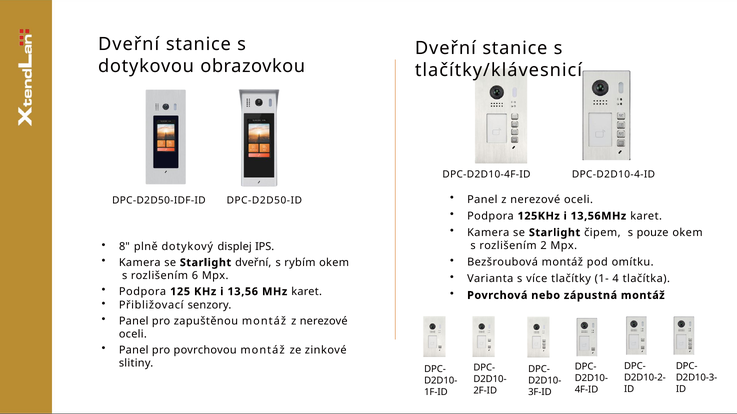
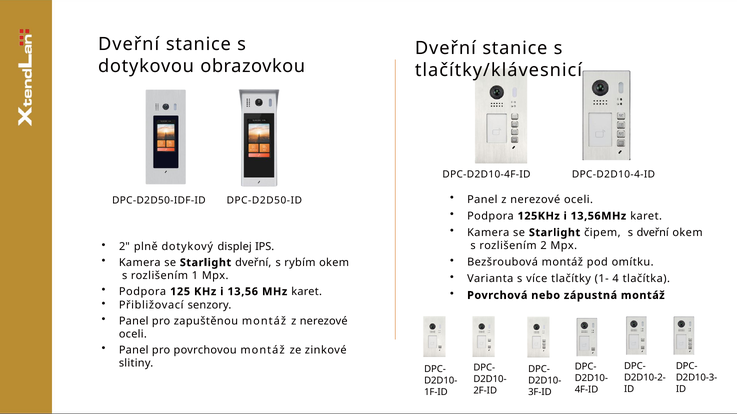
s pouze: pouze -> dveřní (653, 233)
8: 8 -> 2 (124, 247)
6: 6 -> 1 (195, 276)
